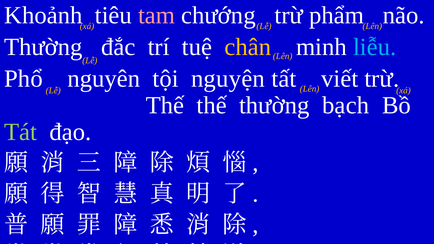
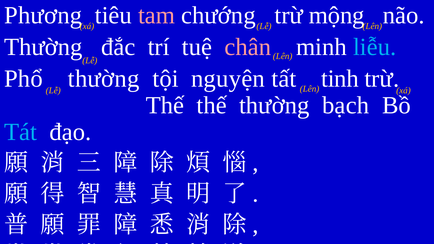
Khoảnh: Khoảnh -> Phương (43, 15)
phẩm: phẩm -> mộng (337, 15)
chân colour: yellow -> pink (248, 47)
Phổ nguyên: nguyên -> thường (104, 79)
viết: viết -> tinh (340, 79)
Tát colour: light green -> light blue (21, 132)
